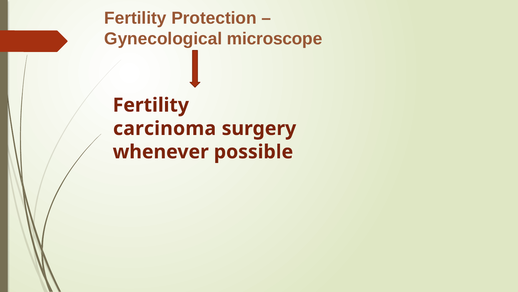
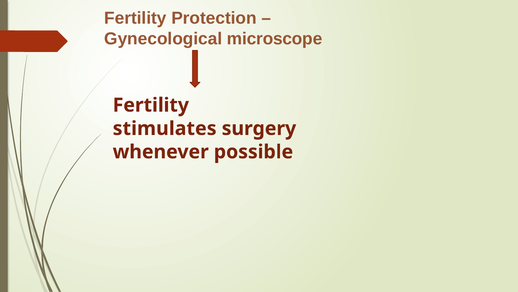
carcinoma: carcinoma -> stimulates (165, 128)
